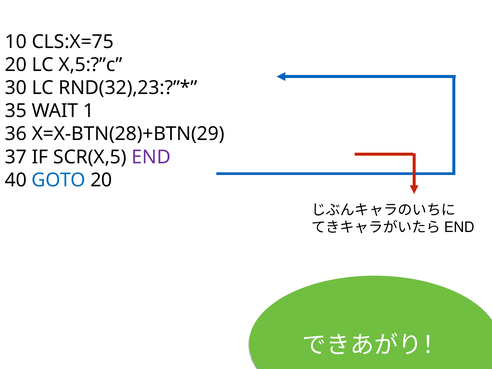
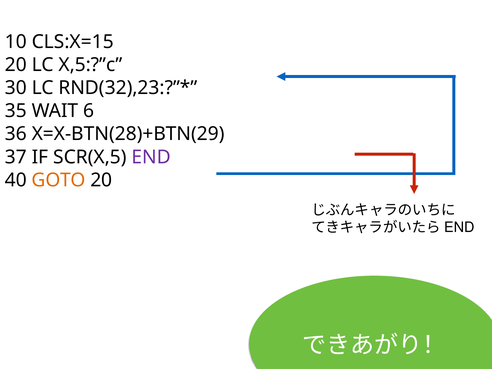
CLS:X=75: CLS:X=75 -> CLS:X=15 (73, 42)
1: 1 -> 6 (89, 111)
GOTO colour: blue -> orange (59, 180)
